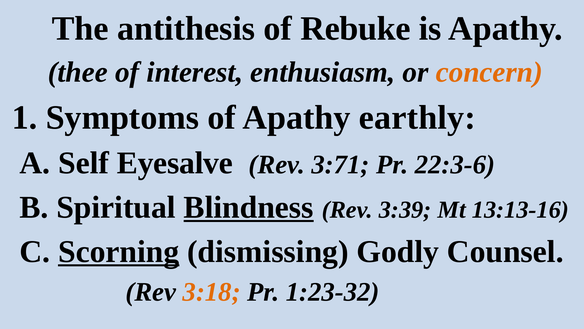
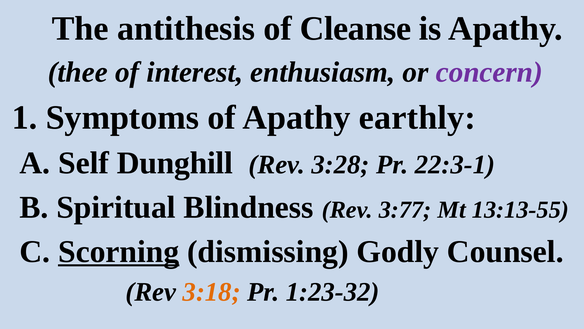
Rebuke: Rebuke -> Cleanse (356, 29)
concern colour: orange -> purple (489, 72)
Eyesalve: Eyesalve -> Dunghill (175, 163)
3:71: 3:71 -> 3:28 (340, 164)
22:3-6: 22:3-6 -> 22:3-1 (455, 164)
Blindness underline: present -> none (249, 207)
3:39: 3:39 -> 3:77 (405, 210)
13:13-16: 13:13-16 -> 13:13-55 (520, 210)
